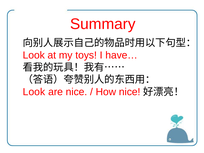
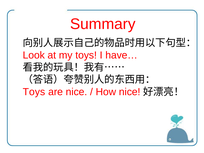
Look: Look -> Toys (34, 92)
